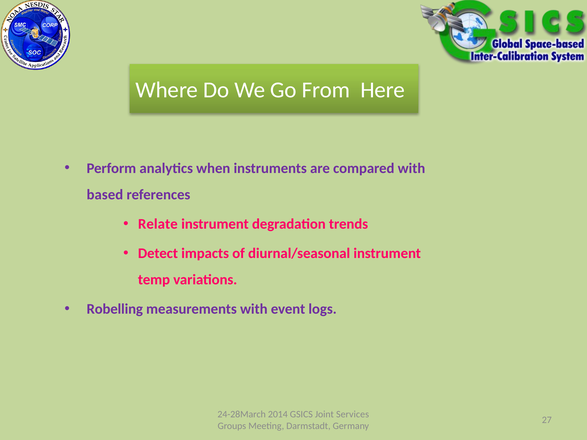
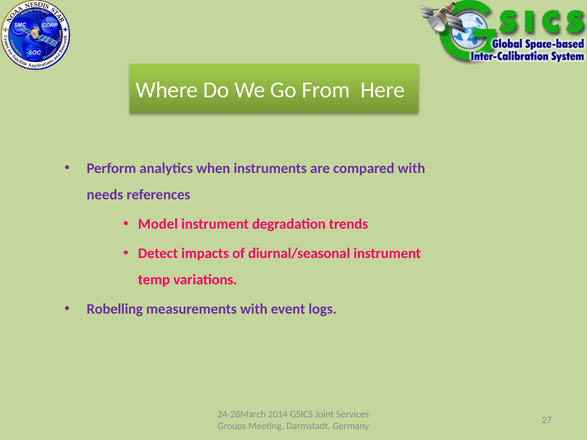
based: based -> needs (105, 195)
Relate: Relate -> Model (158, 224)
